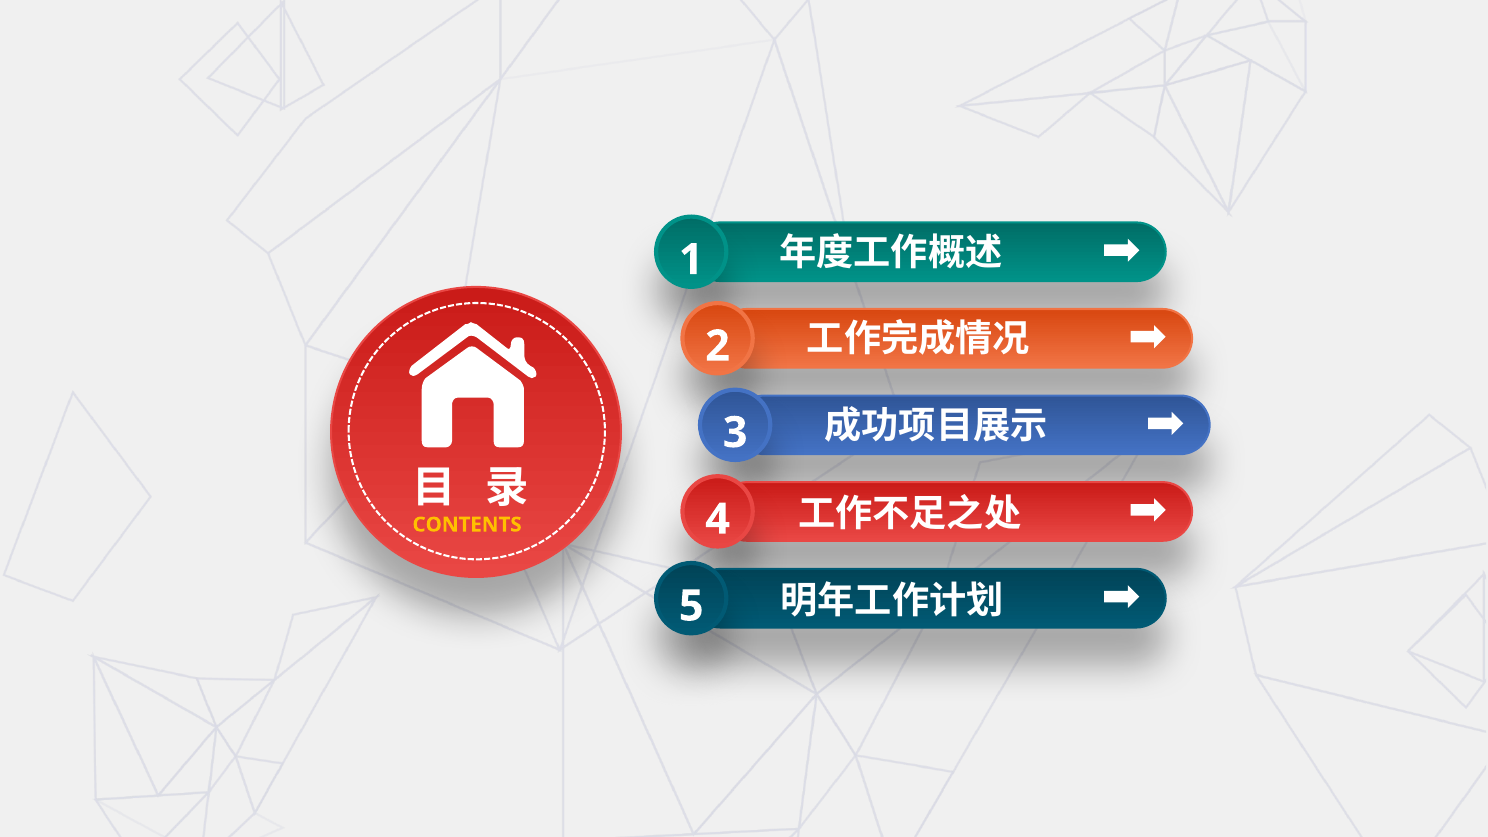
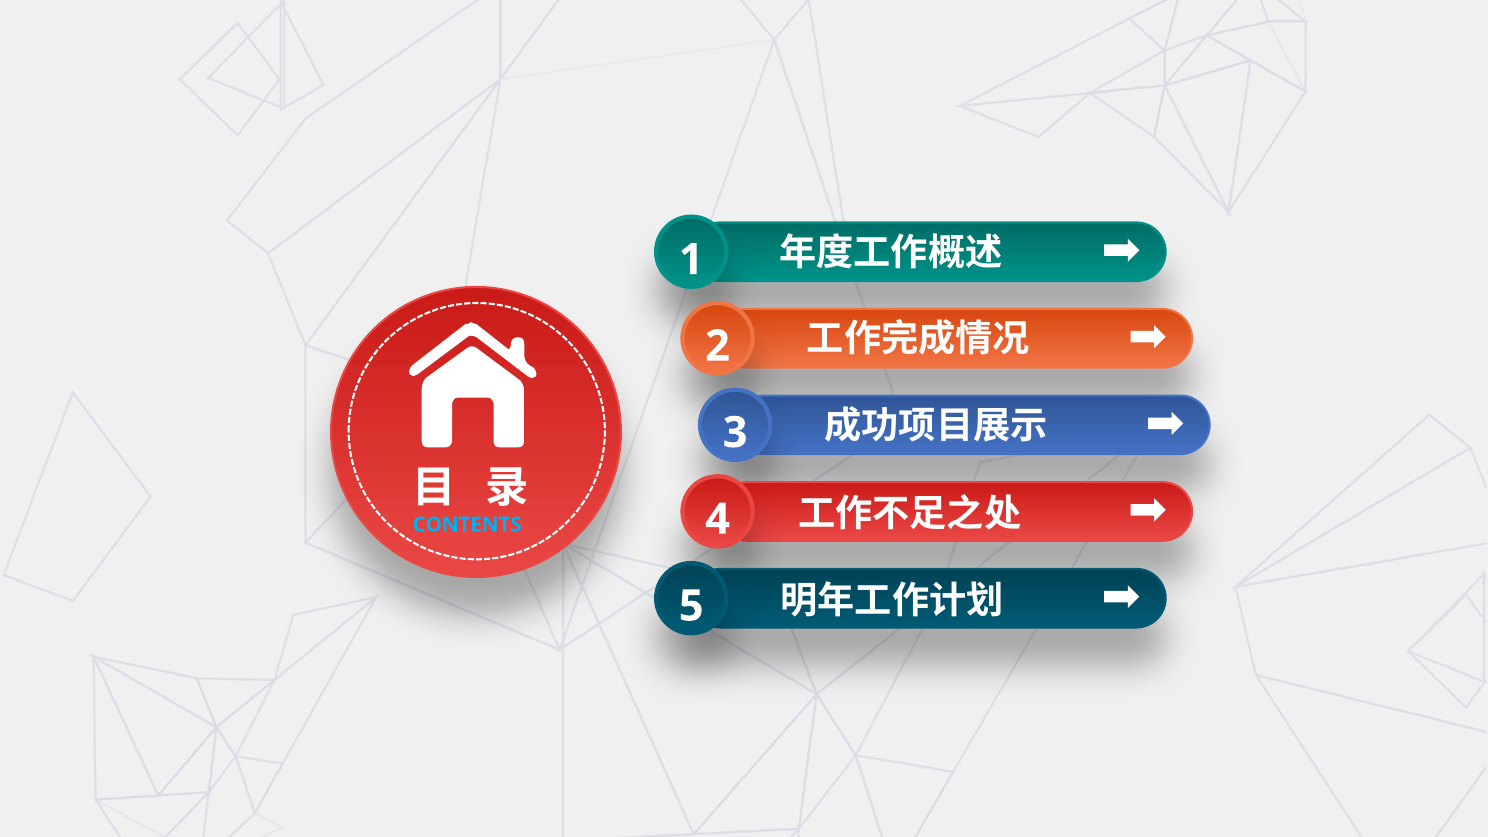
CONTENTS colour: yellow -> light blue (467, 525)
